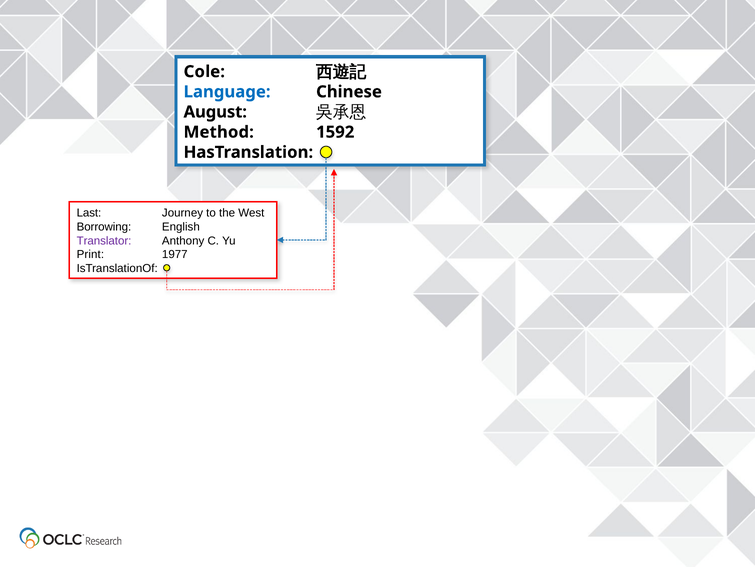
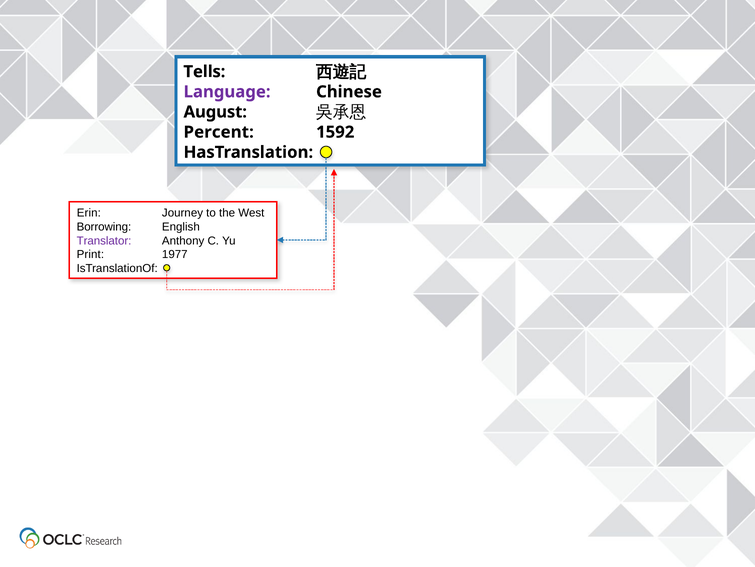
Cole: Cole -> Tells (204, 72)
Language colour: blue -> purple (227, 92)
Method: Method -> Percent (219, 132)
Last: Last -> Erin (89, 213)
